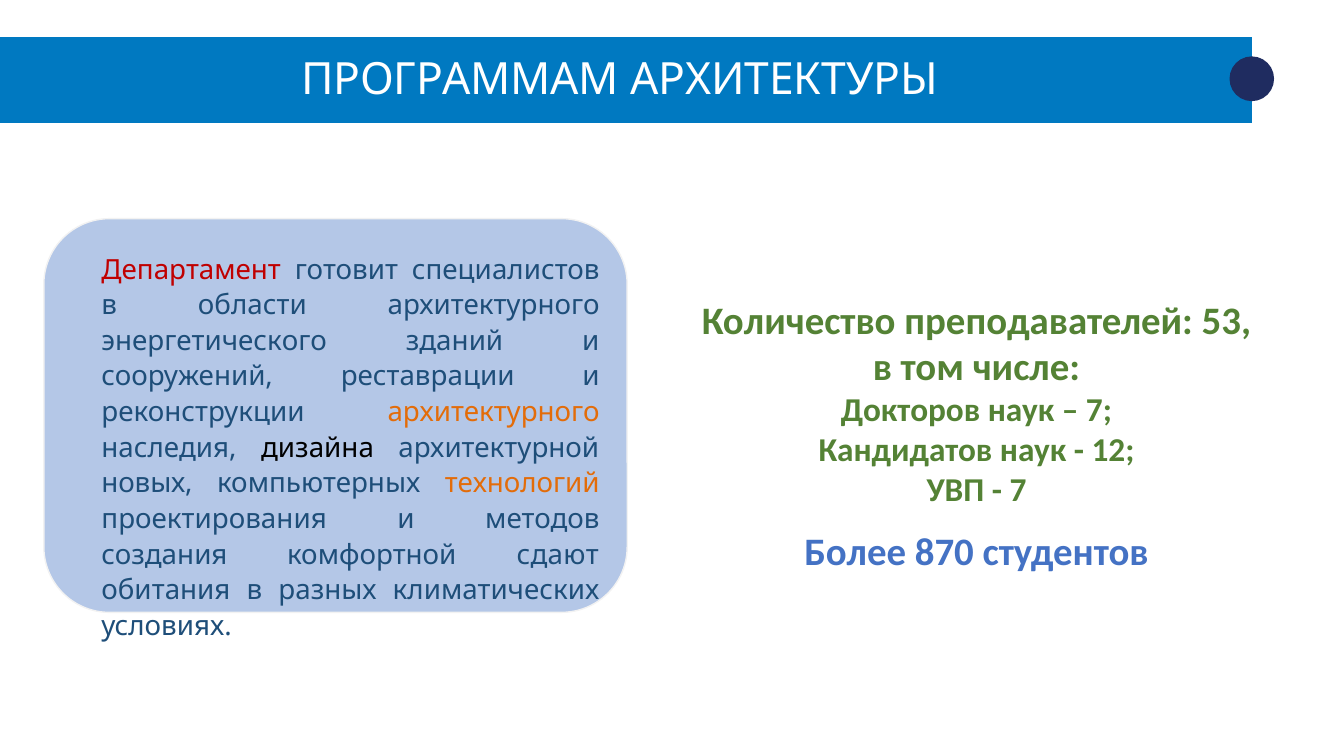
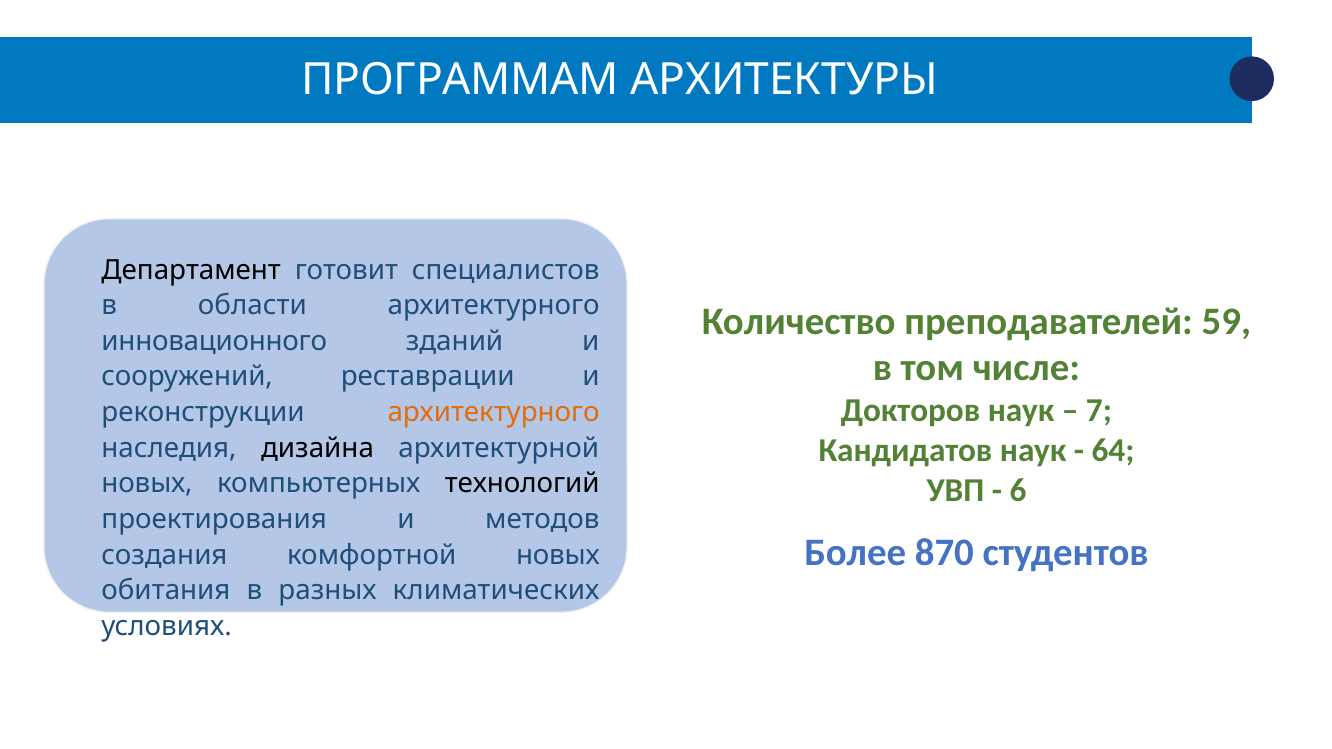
Департамент colour: red -> black (191, 270)
53: 53 -> 59 (1226, 321)
энергетического: энергетического -> инновационного (214, 341)
12: 12 -> 64 (1113, 451)
технологий colour: orange -> black (522, 484)
7: 7 -> 6 (1018, 491)
комфортной сдают: сдают -> новых (558, 555)
